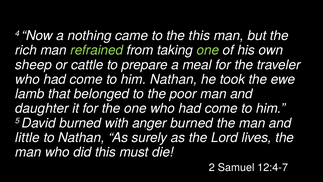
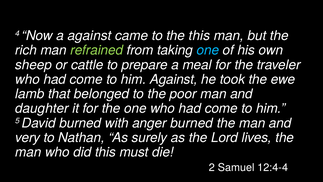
a nothing: nothing -> against (89, 36)
one colour: light green -> light blue (208, 50)
him Nathan: Nathan -> Against (174, 79)
little: little -> very (28, 137)
12:4-7: 12:4-7 -> 12:4-4 (273, 167)
